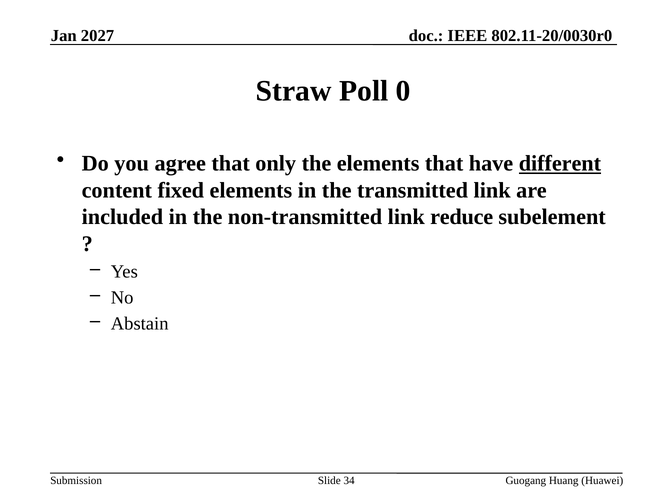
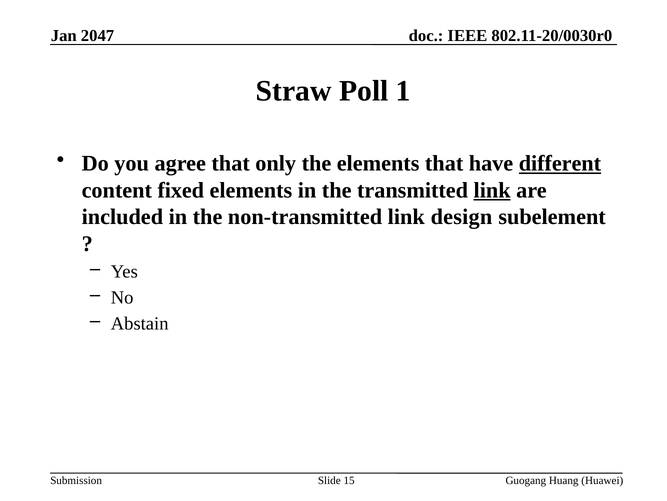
2027: 2027 -> 2047 (98, 36)
0: 0 -> 1 (403, 91)
link underline: none -> present (492, 190)
reduce: reduce -> design (461, 217)
34: 34 -> 15 (349, 480)
